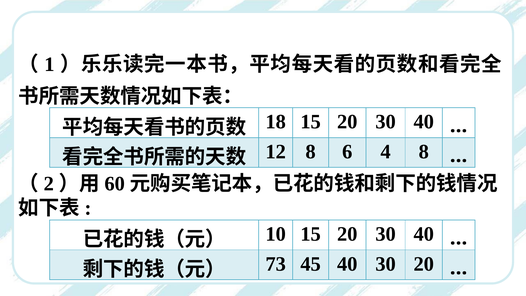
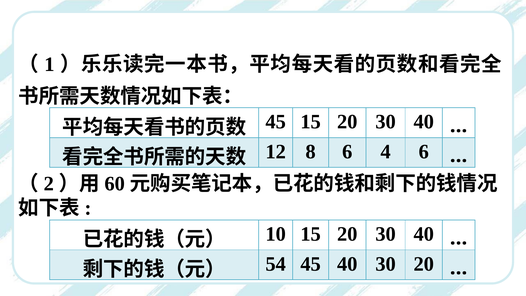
18: 18 -> 45 (276, 122)
4 8: 8 -> 6 (424, 152)
73: 73 -> 54 (276, 264)
